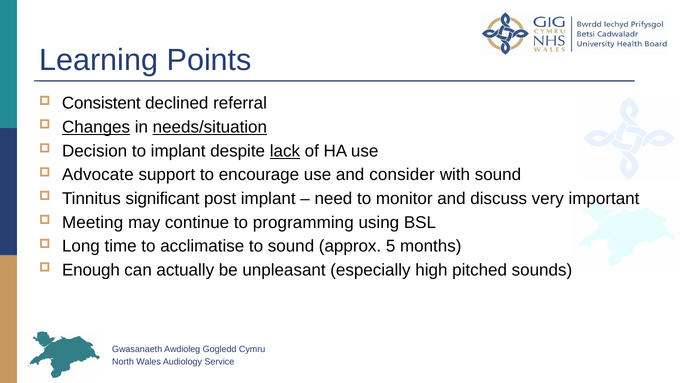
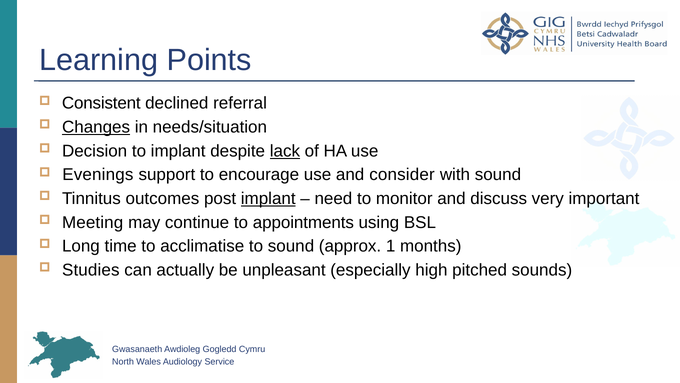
needs/situation underline: present -> none (210, 127)
Advocate: Advocate -> Evenings (98, 175)
significant: significant -> outcomes (162, 198)
implant underline: none -> present (268, 198)
programming: programming -> appointments (303, 222)
5: 5 -> 1 (391, 246)
Enough: Enough -> Studies (91, 270)
